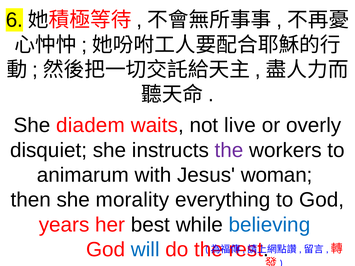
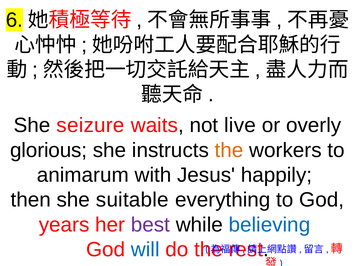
diadem: diadem -> seizure (90, 125)
disquiet: disquiet -> glorious (49, 150)
the colour: purple -> orange (229, 150)
woman: woman -> happily (276, 175)
morality: morality -> suitable (132, 200)
best colour: black -> purple (150, 225)
